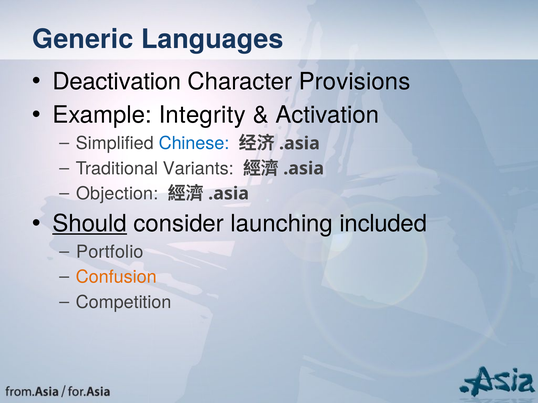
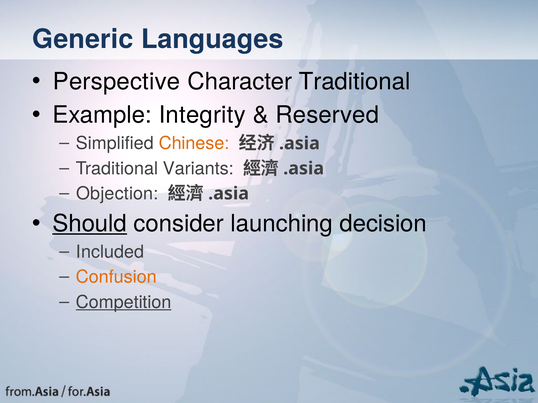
Deactivation: Deactivation -> Perspective (117, 82)
Character Provisions: Provisions -> Traditional (355, 82)
Activation: Activation -> Reserved (327, 115)
Chinese colour: blue -> orange (194, 144)
included: included -> decision (383, 224)
Portfolio: Portfolio -> Included (110, 252)
Competition underline: none -> present (124, 303)
